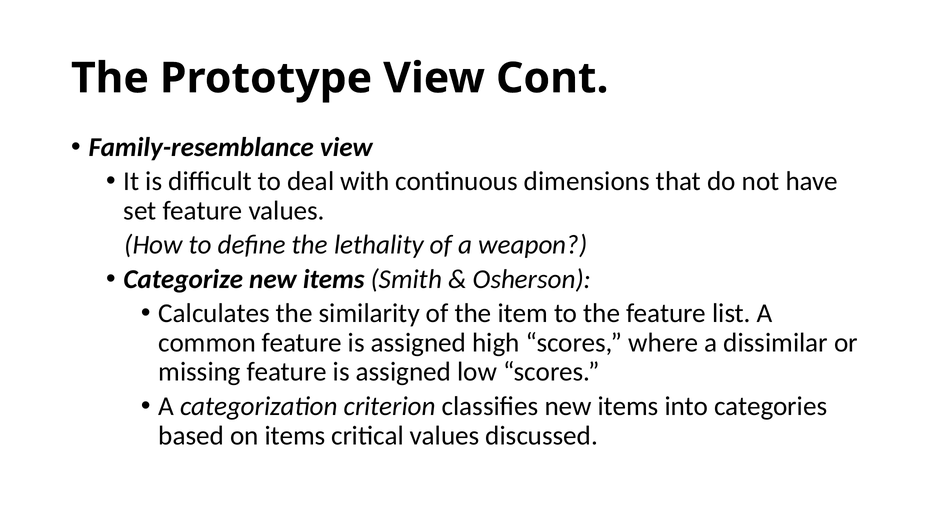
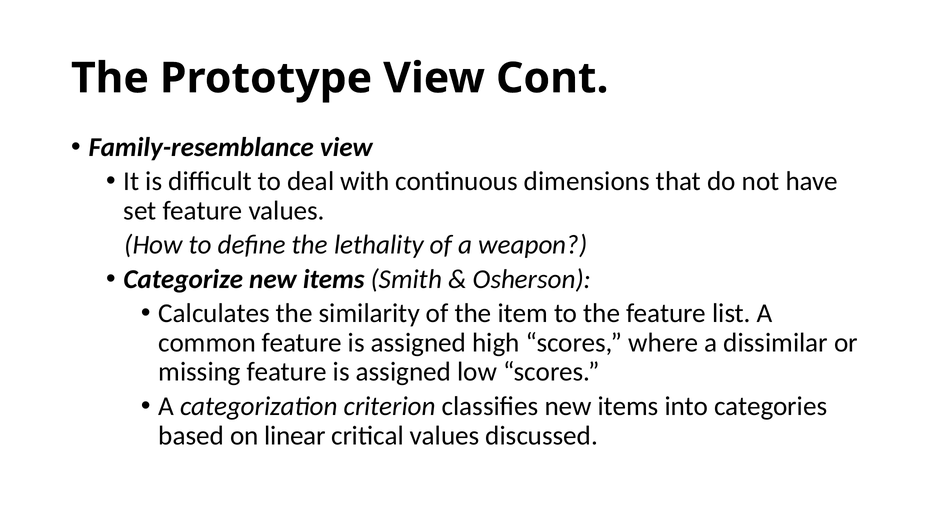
on items: items -> linear (295, 436)
